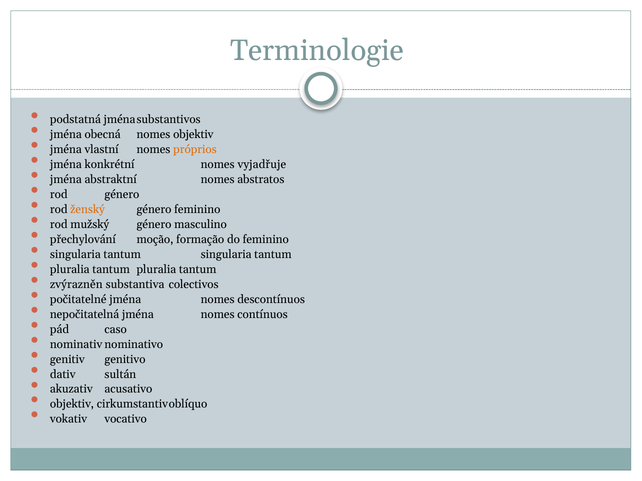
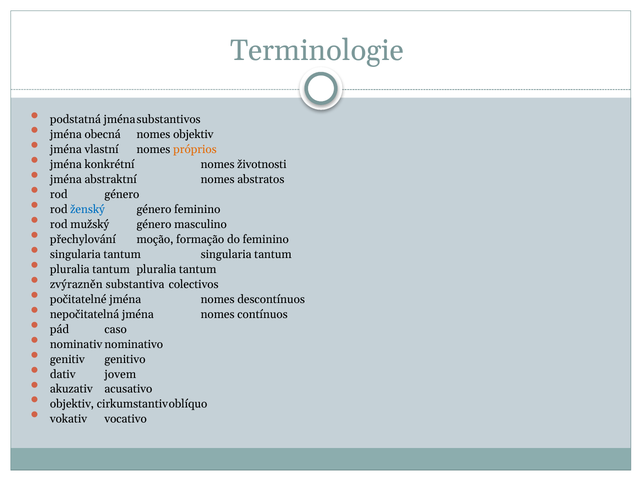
vyjadřuje: vyjadřuje -> životnosti (262, 165)
ženský colour: orange -> blue (88, 210)
sultán: sultán -> jovem (120, 375)
